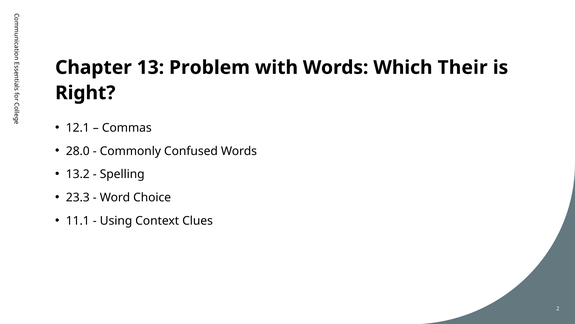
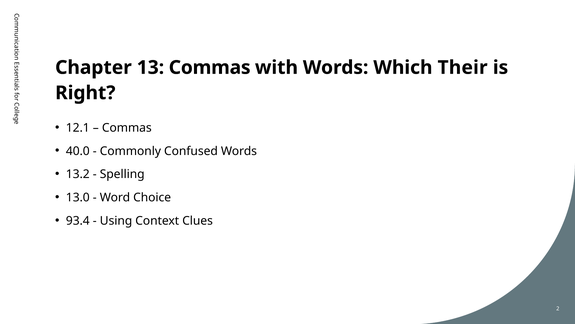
13 Problem: Problem -> Commas (210, 67)
28.0: 28.0 -> 40.0 (78, 151)
23.3: 23.3 -> 13.0 (78, 197)
11.1: 11.1 -> 93.4 (78, 221)
